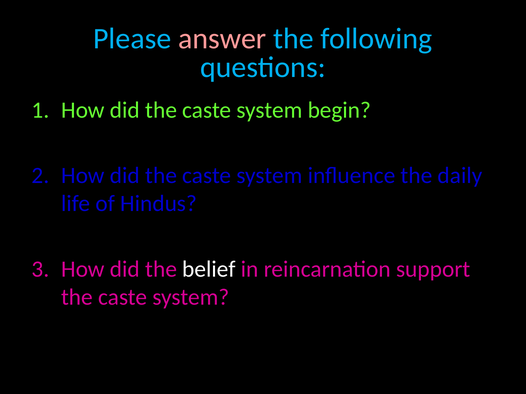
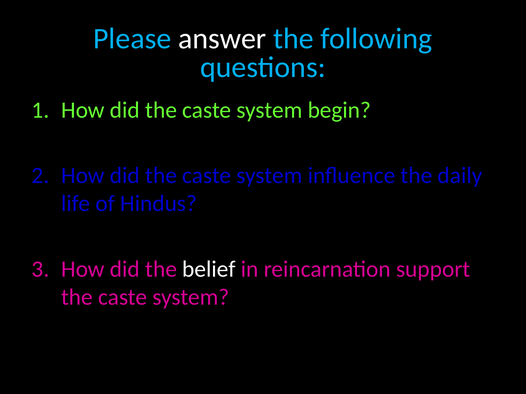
answer colour: pink -> white (222, 39)
